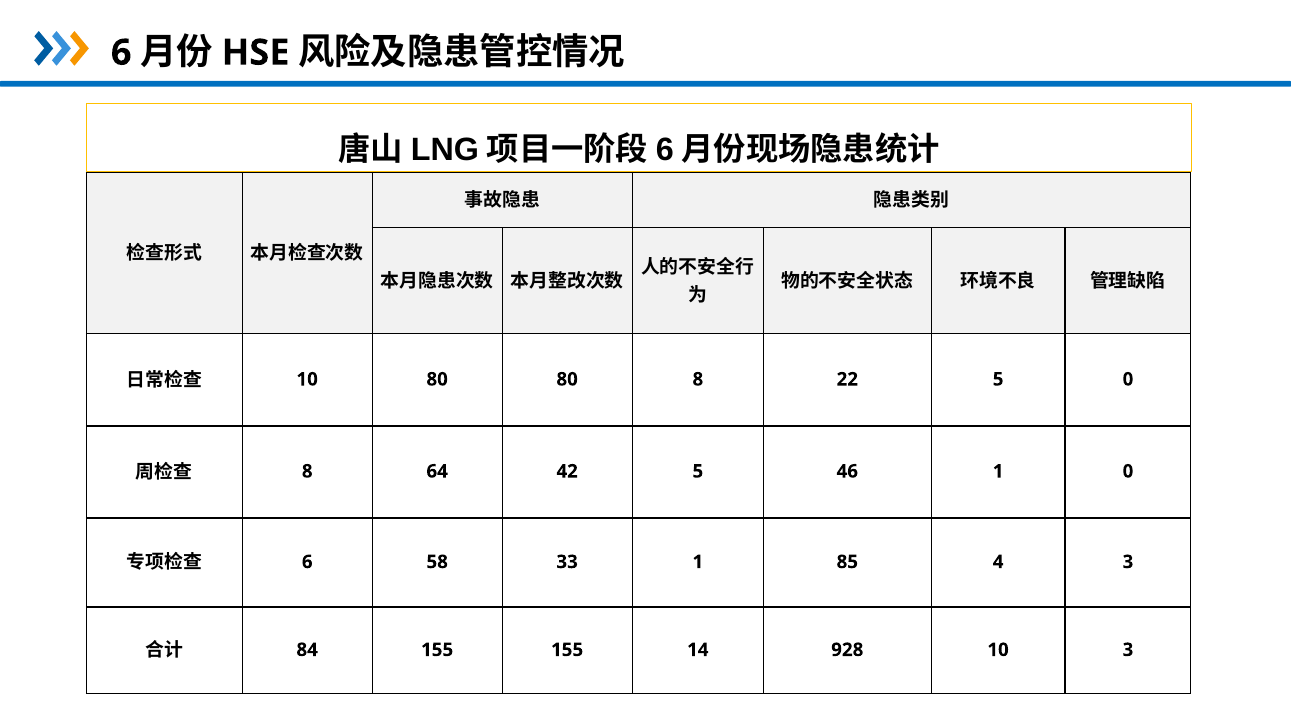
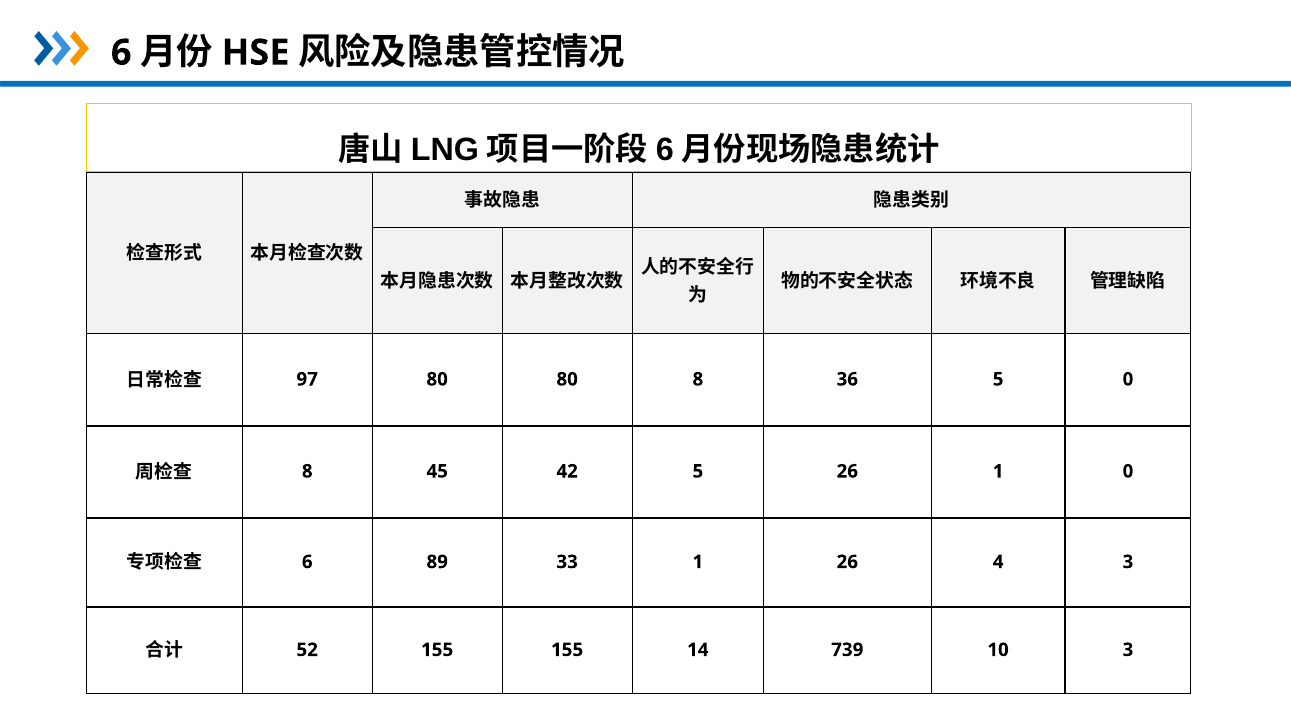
10: 10 -> 97 (307, 379)
22: 22 -> 36 (847, 379)
64: 64 -> 45 (437, 471)
5 46: 46 -> 26 (847, 471)
58: 58 -> 89 (437, 562)
1 85: 85 -> 26 (847, 562)
84: 84 -> 52 (307, 650)
928: 928 -> 739 (847, 650)
